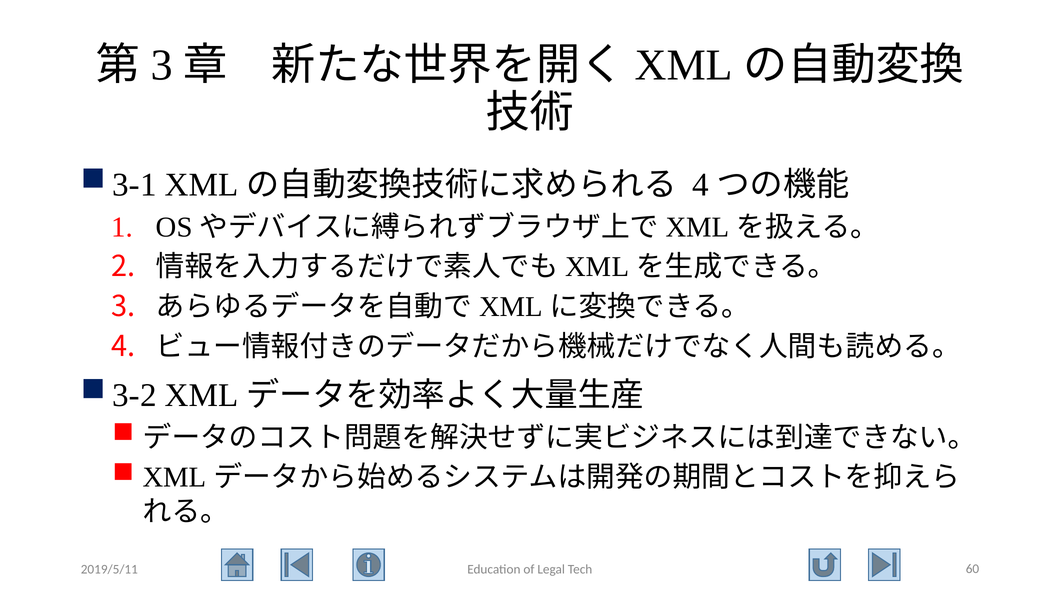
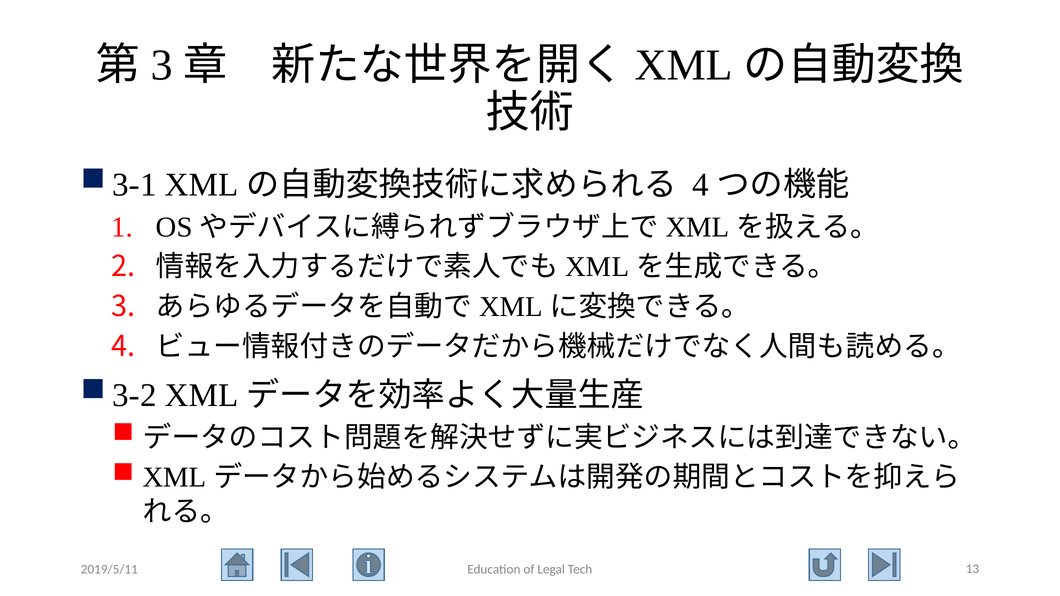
60: 60 -> 13 (972, 569)
